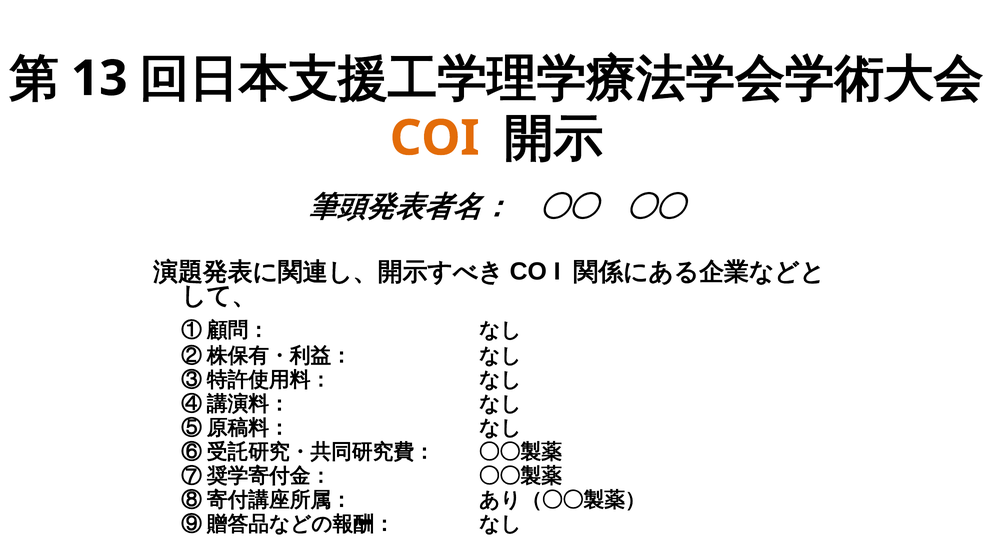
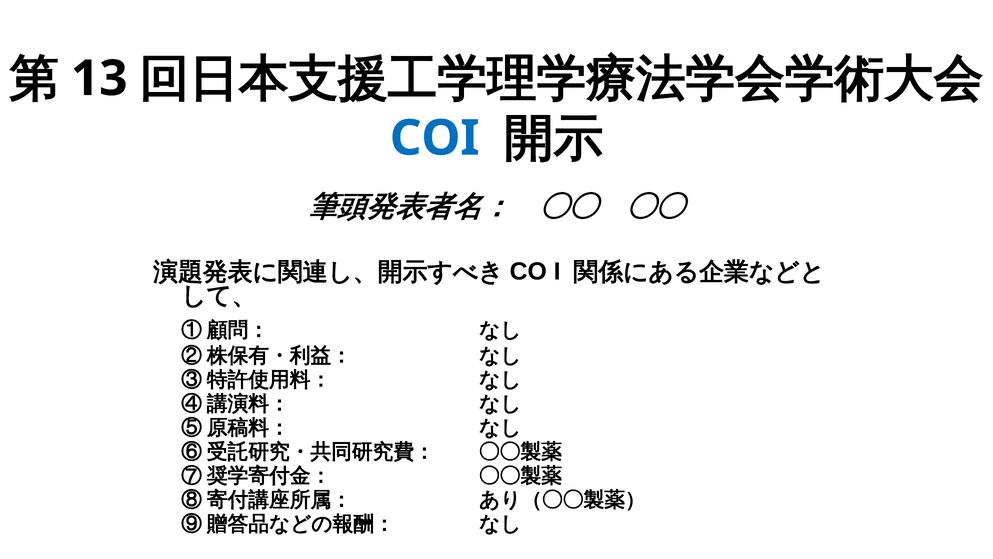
COI colour: orange -> blue (435, 138)
